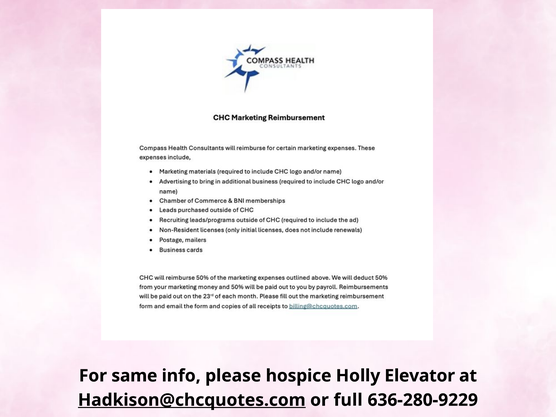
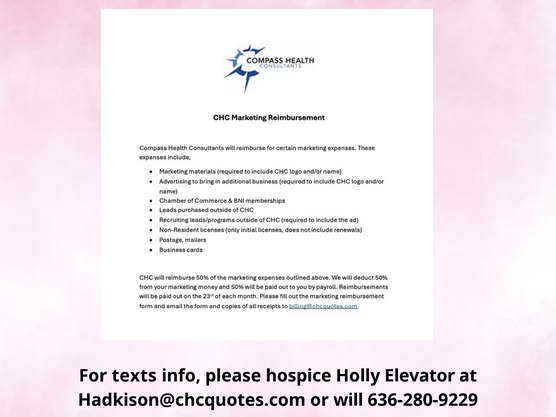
same: same -> texts (134, 376)
Hadkison@chcquotes.com underline: present -> none (192, 400)
full: full -> will (348, 400)
